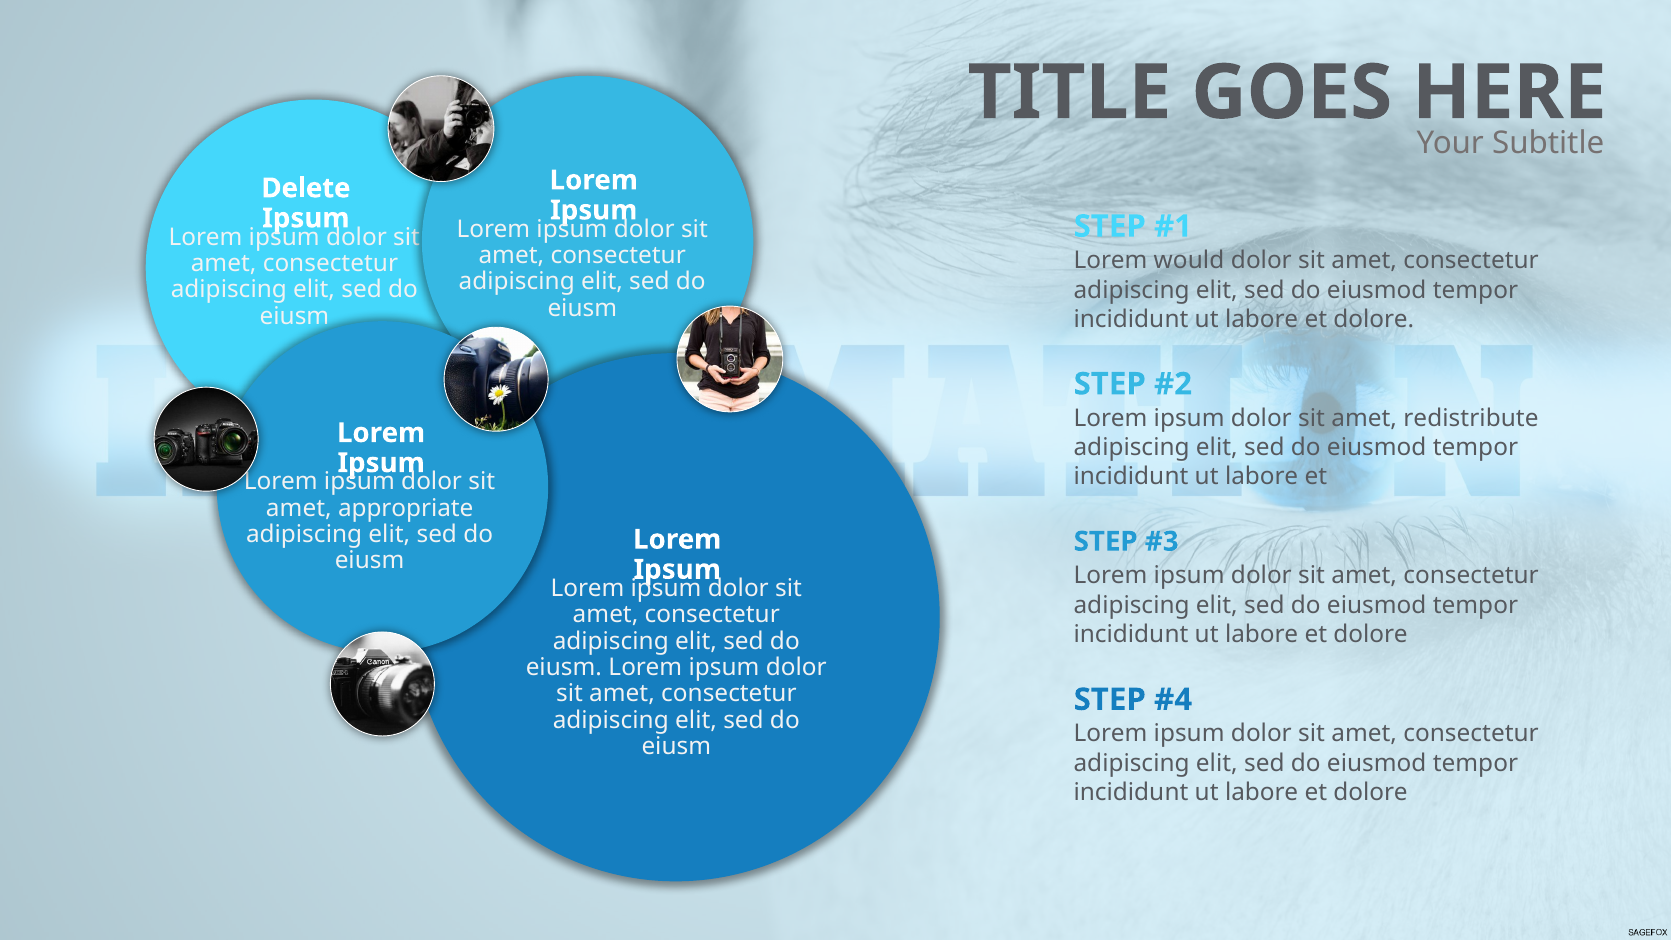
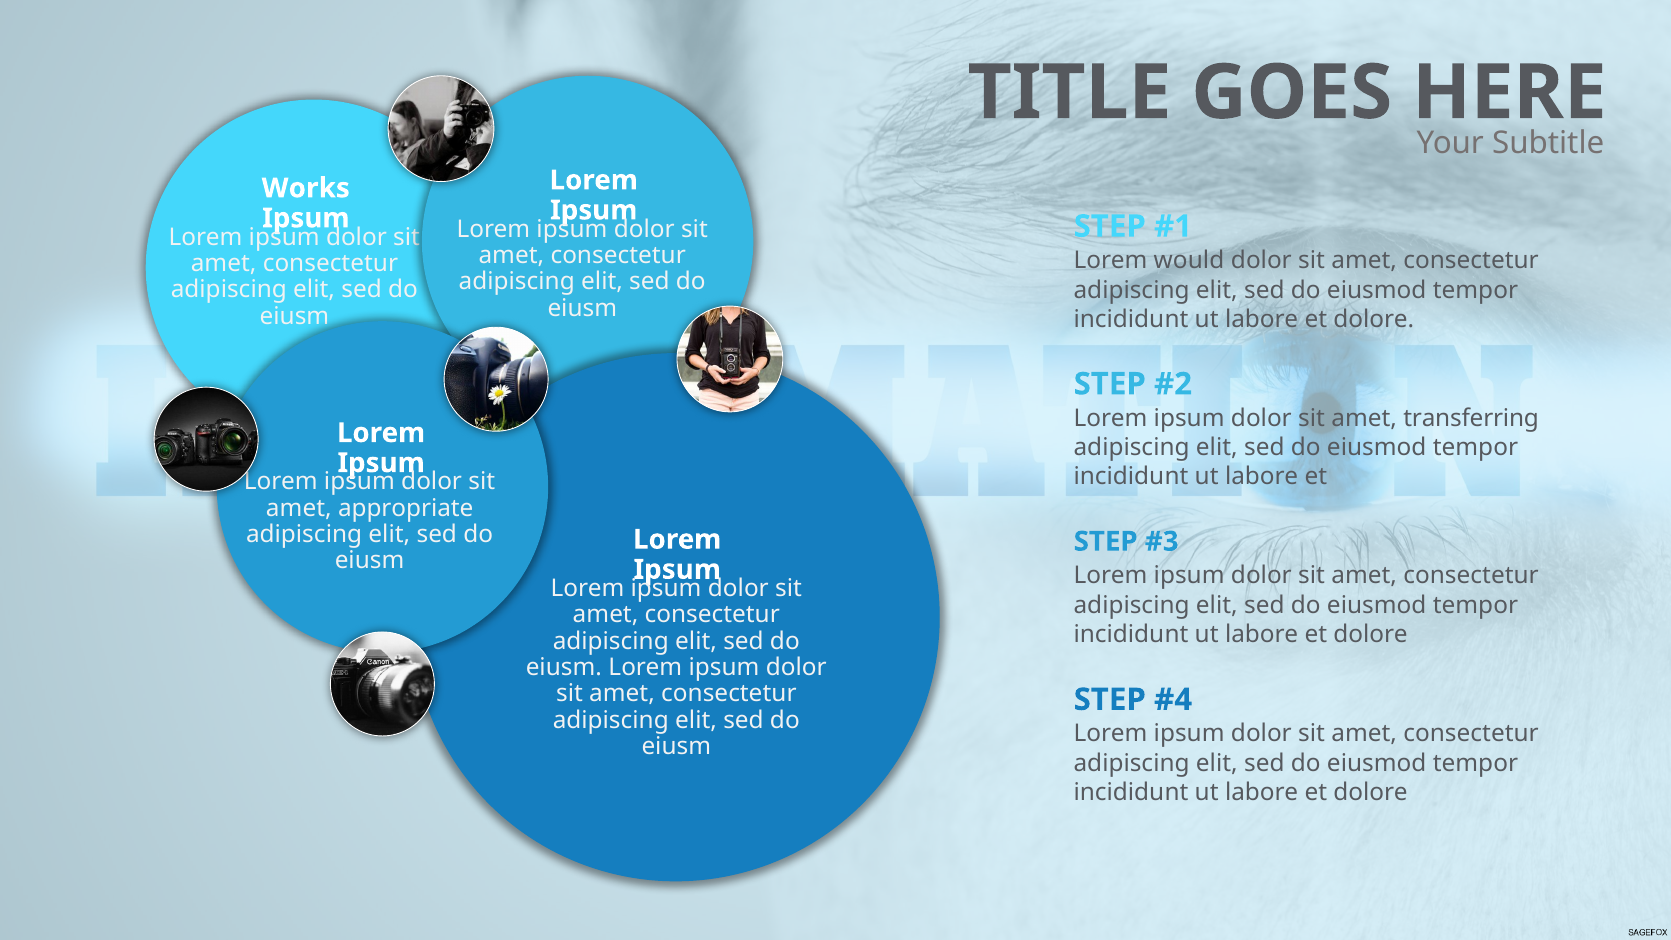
Delete: Delete -> Works (306, 188)
redistribute: redistribute -> transferring (1471, 418)
